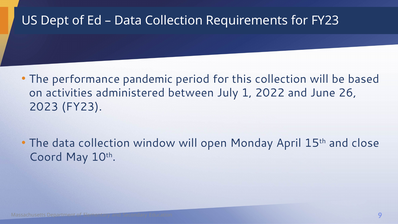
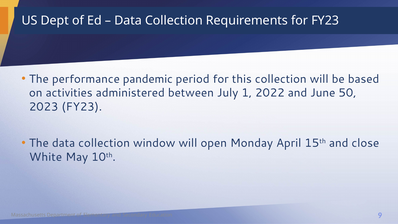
26: 26 -> 50 (347, 93)
Coord: Coord -> White (46, 157)
